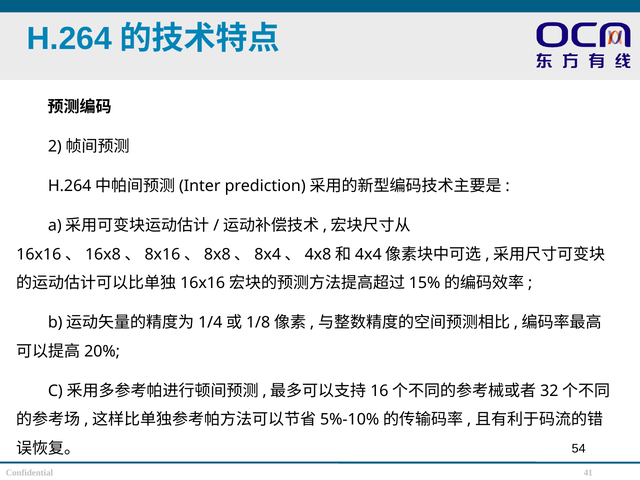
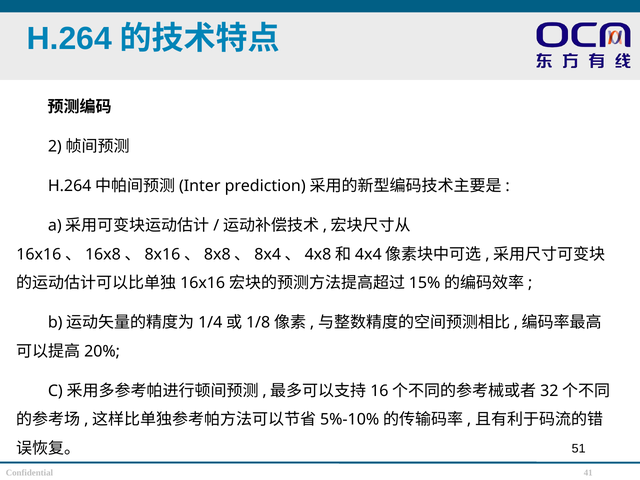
54: 54 -> 51 (579, 449)
